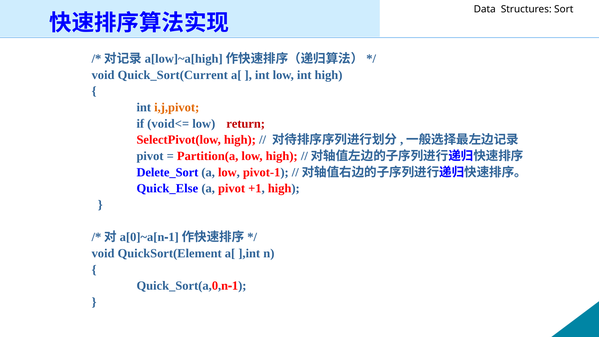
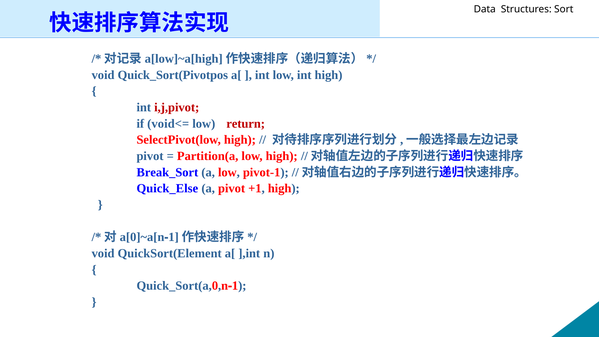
Quick_Sort(Current: Quick_Sort(Current -> Quick_Sort(Pivotpos (173, 75)
i,j,pivot colour: orange -> red (177, 107)
Delete_Sort: Delete_Sort -> Break_Sort (167, 172)
